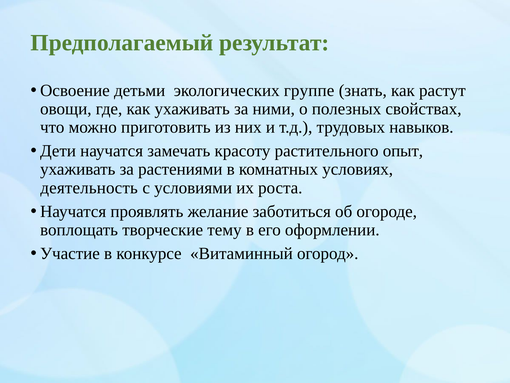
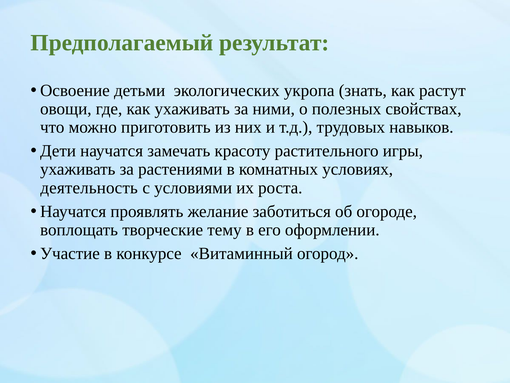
группе: группе -> укропа (309, 90)
опыт: опыт -> игры (403, 151)
